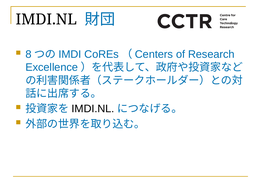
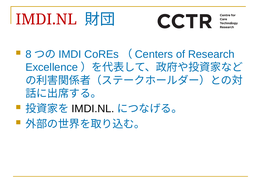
IMDI.NL colour: black -> red (46, 19)
